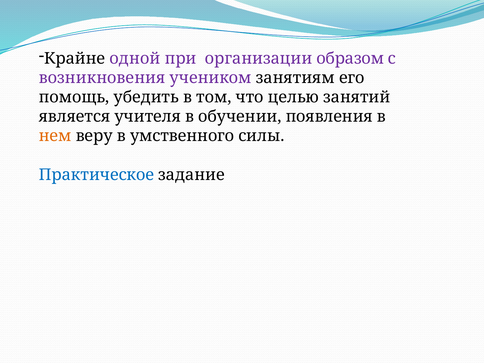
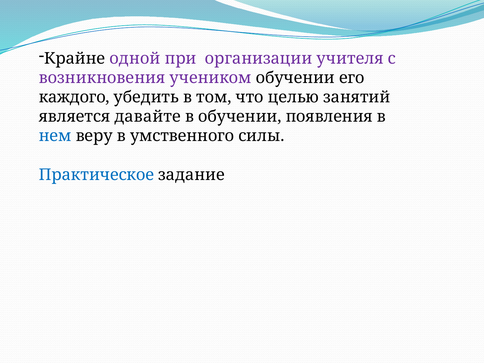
образом: образом -> учителя (350, 59)
учеником занятиям: занятиям -> обучении (295, 78)
помощь: помощь -> каждого (74, 97)
учителя: учителя -> давайте (148, 117)
нем colour: orange -> blue (55, 136)
